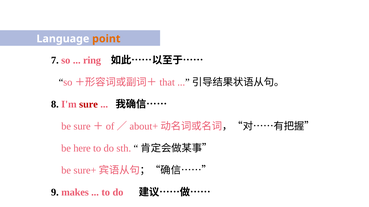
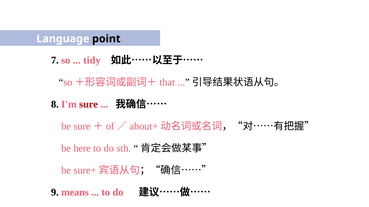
point colour: orange -> black (106, 39)
ring: ring -> tidy (92, 60)
makes: makes -> means (75, 193)
